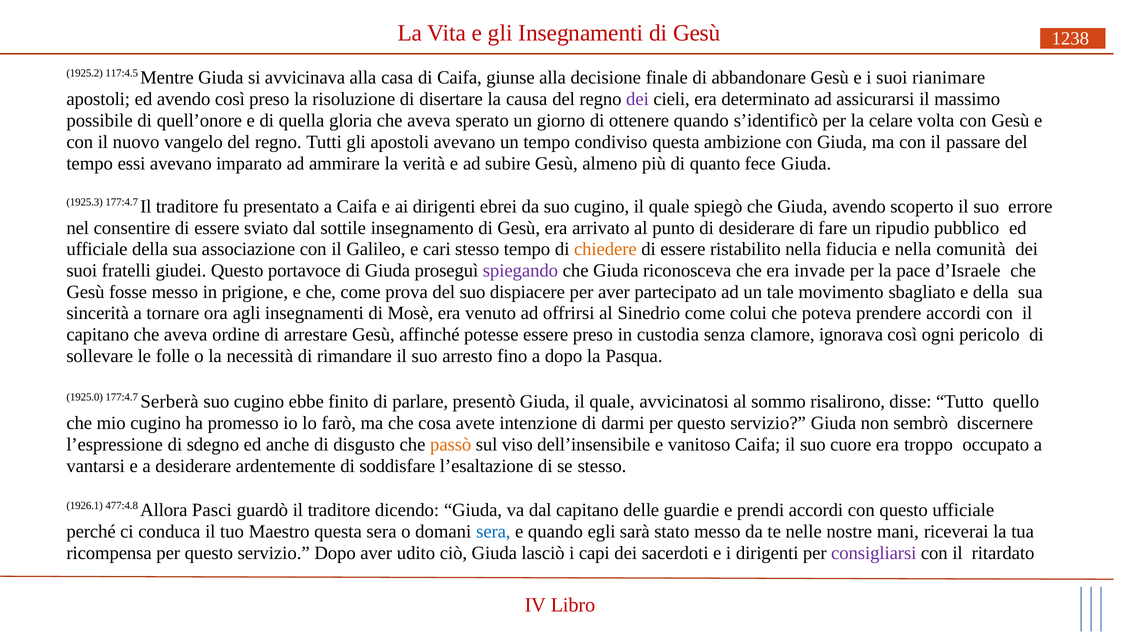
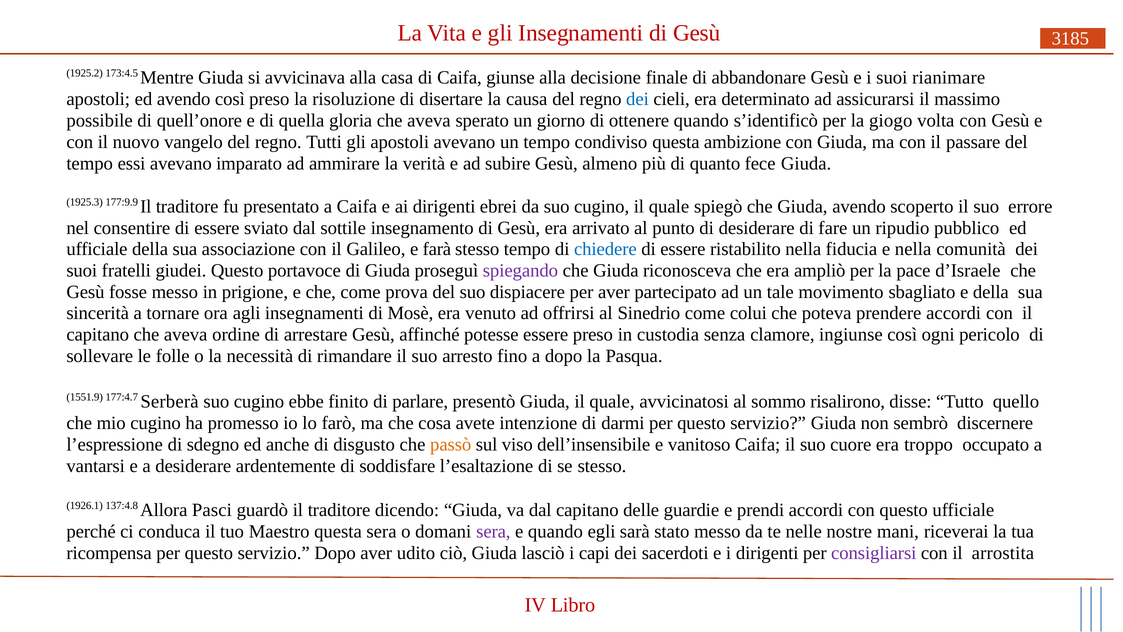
1238: 1238 -> 3185 (1070, 39)
117:4.5: 117:4.5 -> 173:4.5 (122, 73)
dei colour: purple -> blue (637, 99)
celare: celare -> giogo (891, 121)
1925.3 177:4.7: 177:4.7 -> 177:9.9 (122, 202)
cari: cari -> farà (437, 249)
chiedere colour: orange -> blue (605, 249)
invade: invade -> ampliò (820, 271)
ignorava: ignorava -> ingiunse (851, 335)
1925.0: 1925.0 -> 1551.9 (85, 397)
477:4.8: 477:4.8 -> 137:4.8 (122, 506)
sera colour: blue -> purple (493, 532)
ritardato: ritardato -> arrostita (1003, 554)
